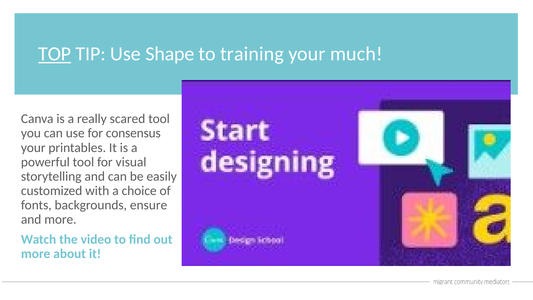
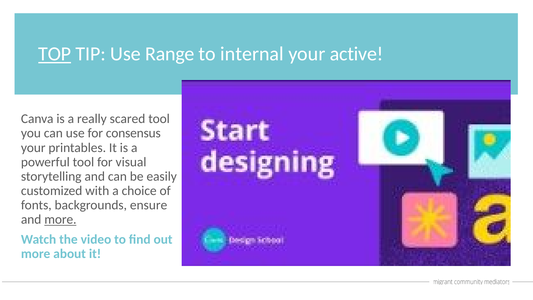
Shape: Shape -> Range (170, 54)
training: training -> internal (252, 54)
much: much -> active (357, 54)
more underline: none -> present (60, 219)
